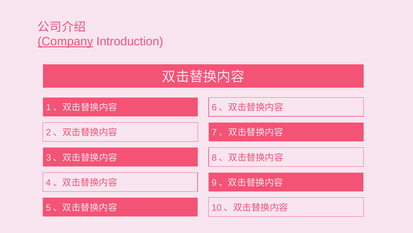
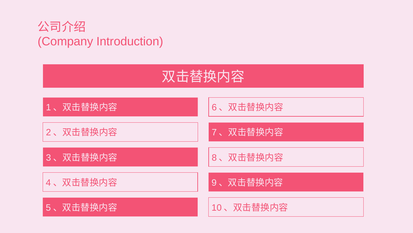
Company underline: present -> none (65, 42)
